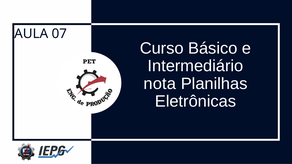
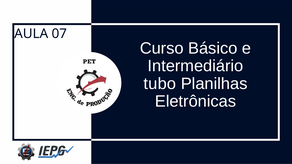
nota: nota -> tubo (160, 84)
